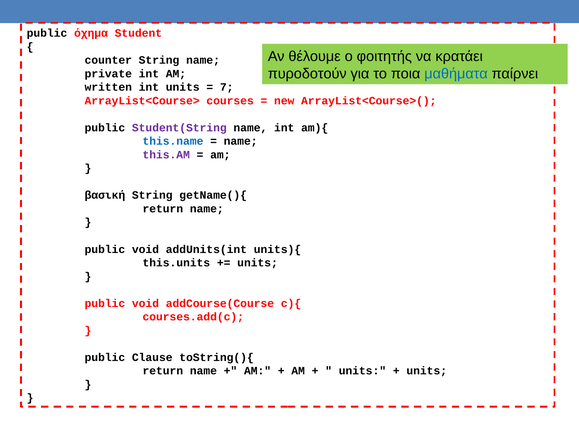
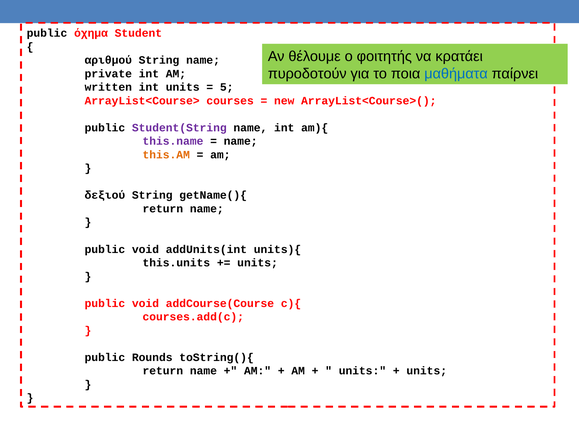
counter: counter -> αριθμού (108, 60)
7: 7 -> 5 (227, 87)
this.name colour: blue -> purple (173, 141)
this.AM colour: purple -> orange (166, 155)
βασική: βασική -> δεξιού (105, 195)
Clause: Clause -> Rounds (152, 358)
